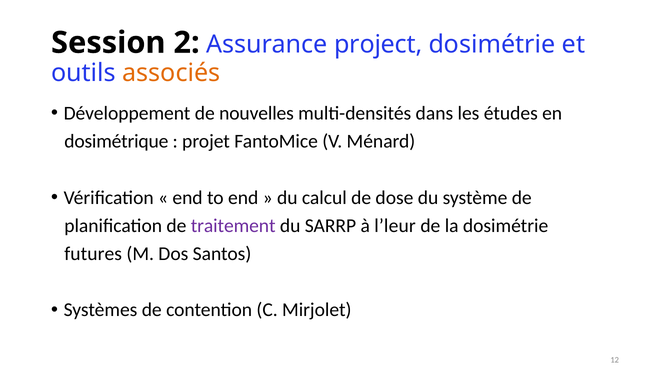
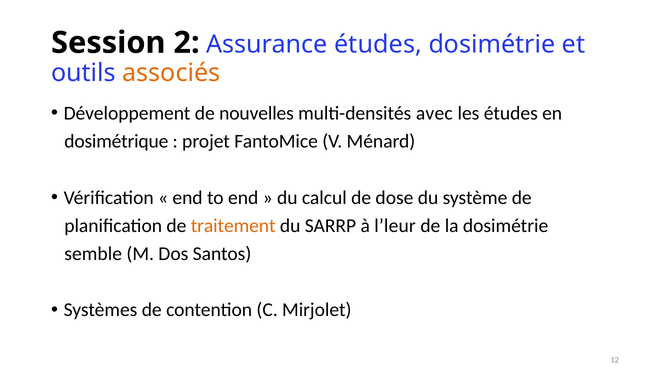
Assurance project: project -> études (378, 45)
dans: dans -> avec (434, 113)
traitement colour: purple -> orange (233, 226)
futures: futures -> semble (93, 254)
